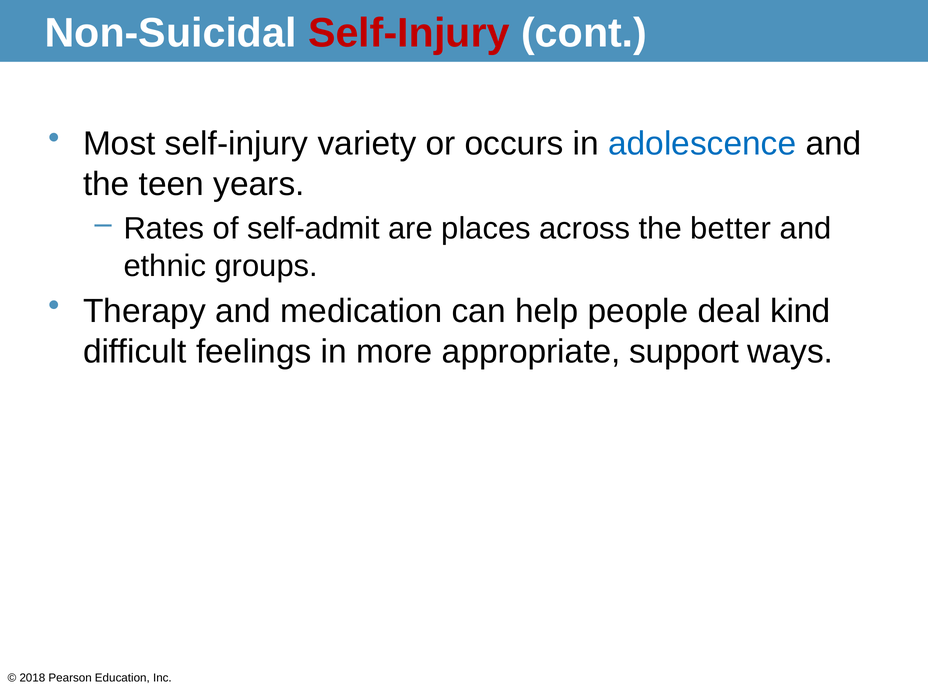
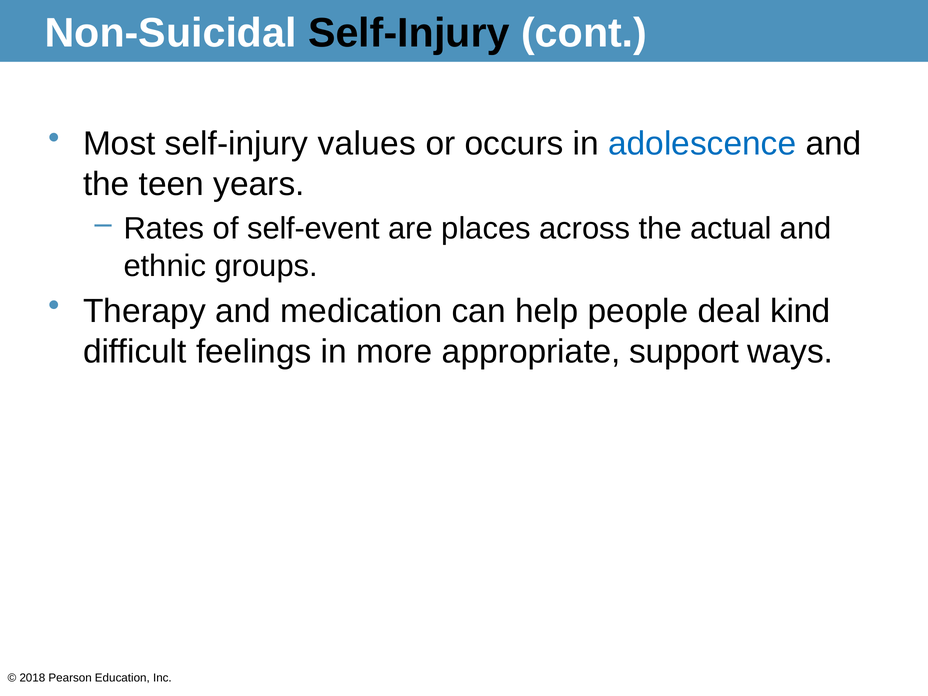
Self-Injury colour: red -> black (409, 33)
variety: variety -> values (367, 144)
self-admit: self-admit -> self-event (313, 229)
better: better -> actual (731, 229)
